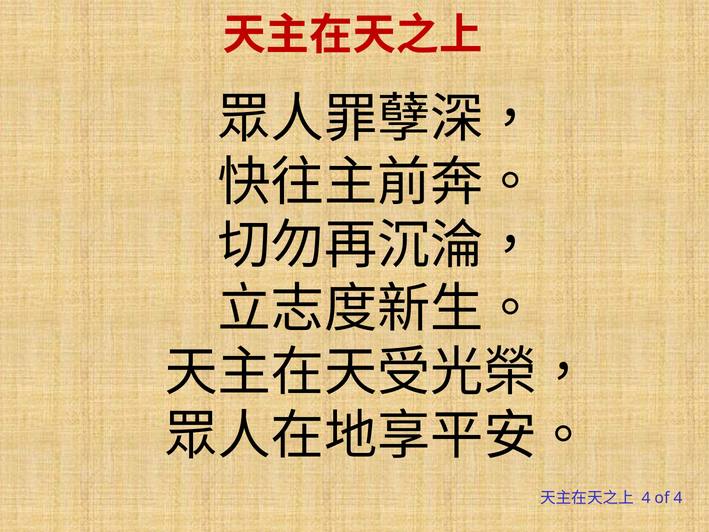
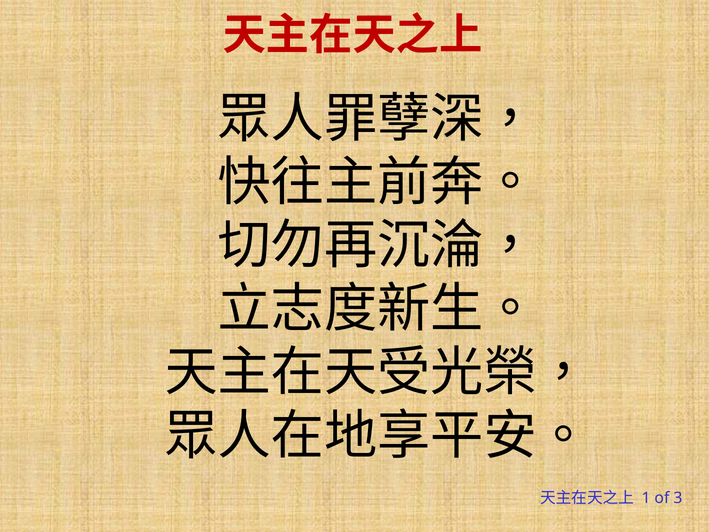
4: 4 -> 1 (646, 498)
of 4: 4 -> 3 (678, 498)
